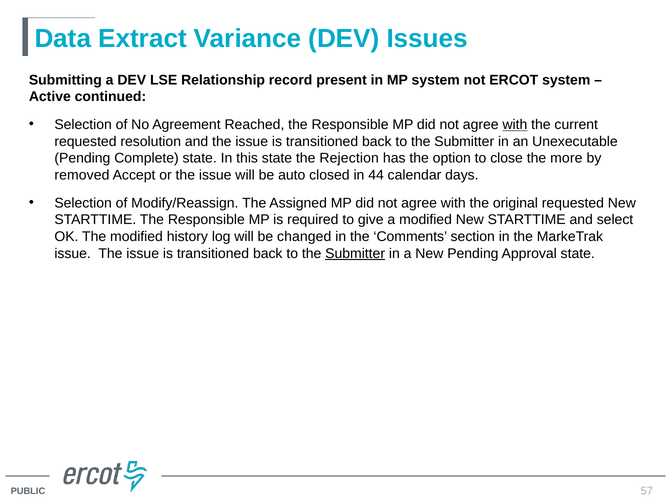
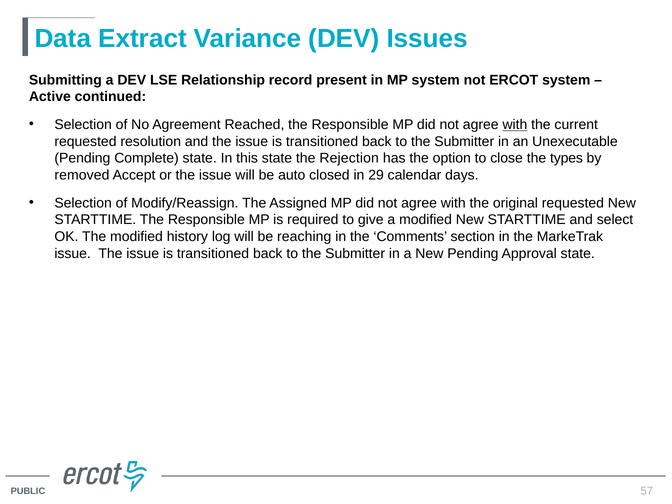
more: more -> types (566, 158)
44: 44 -> 29 (376, 175)
changed: changed -> reaching (304, 237)
Submitter underline: present -> none (355, 253)
